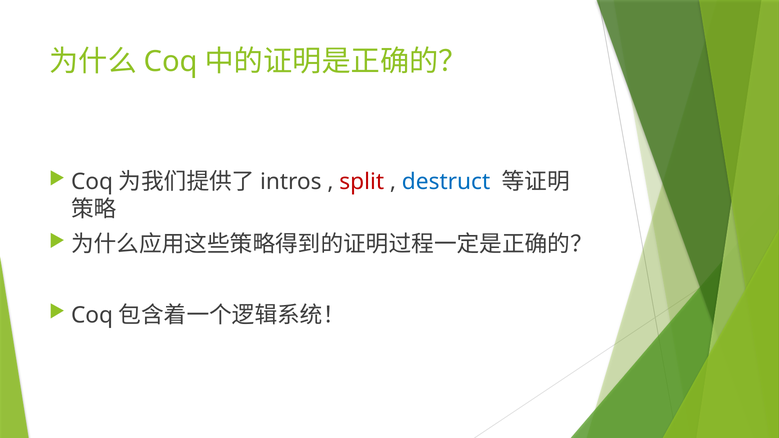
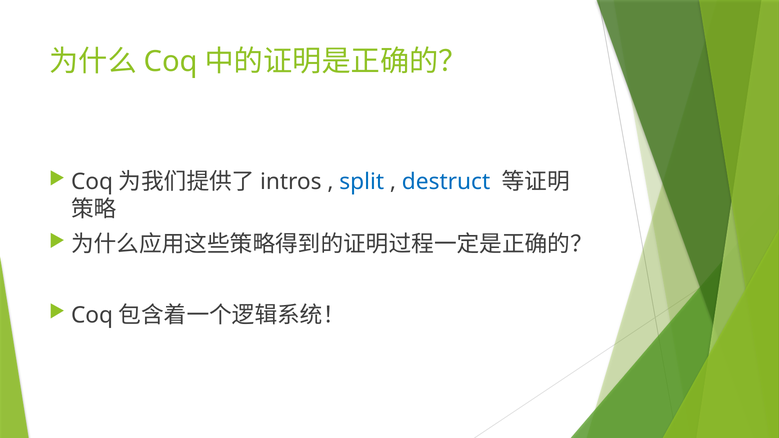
split colour: red -> blue (362, 182)
